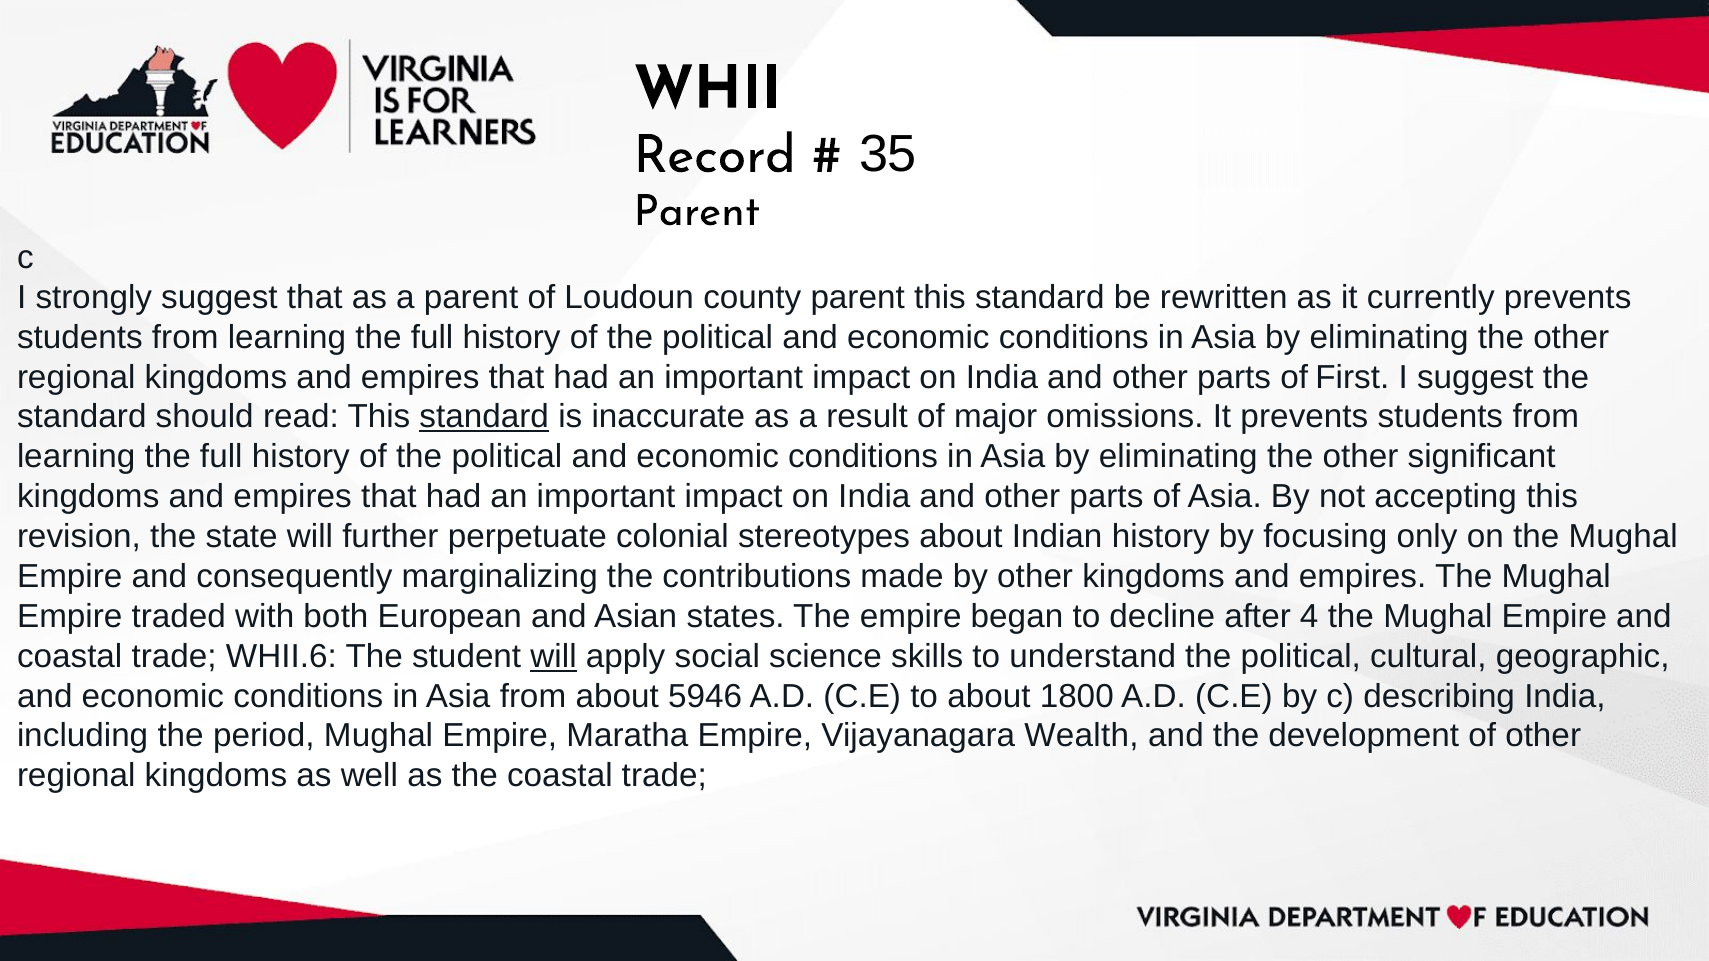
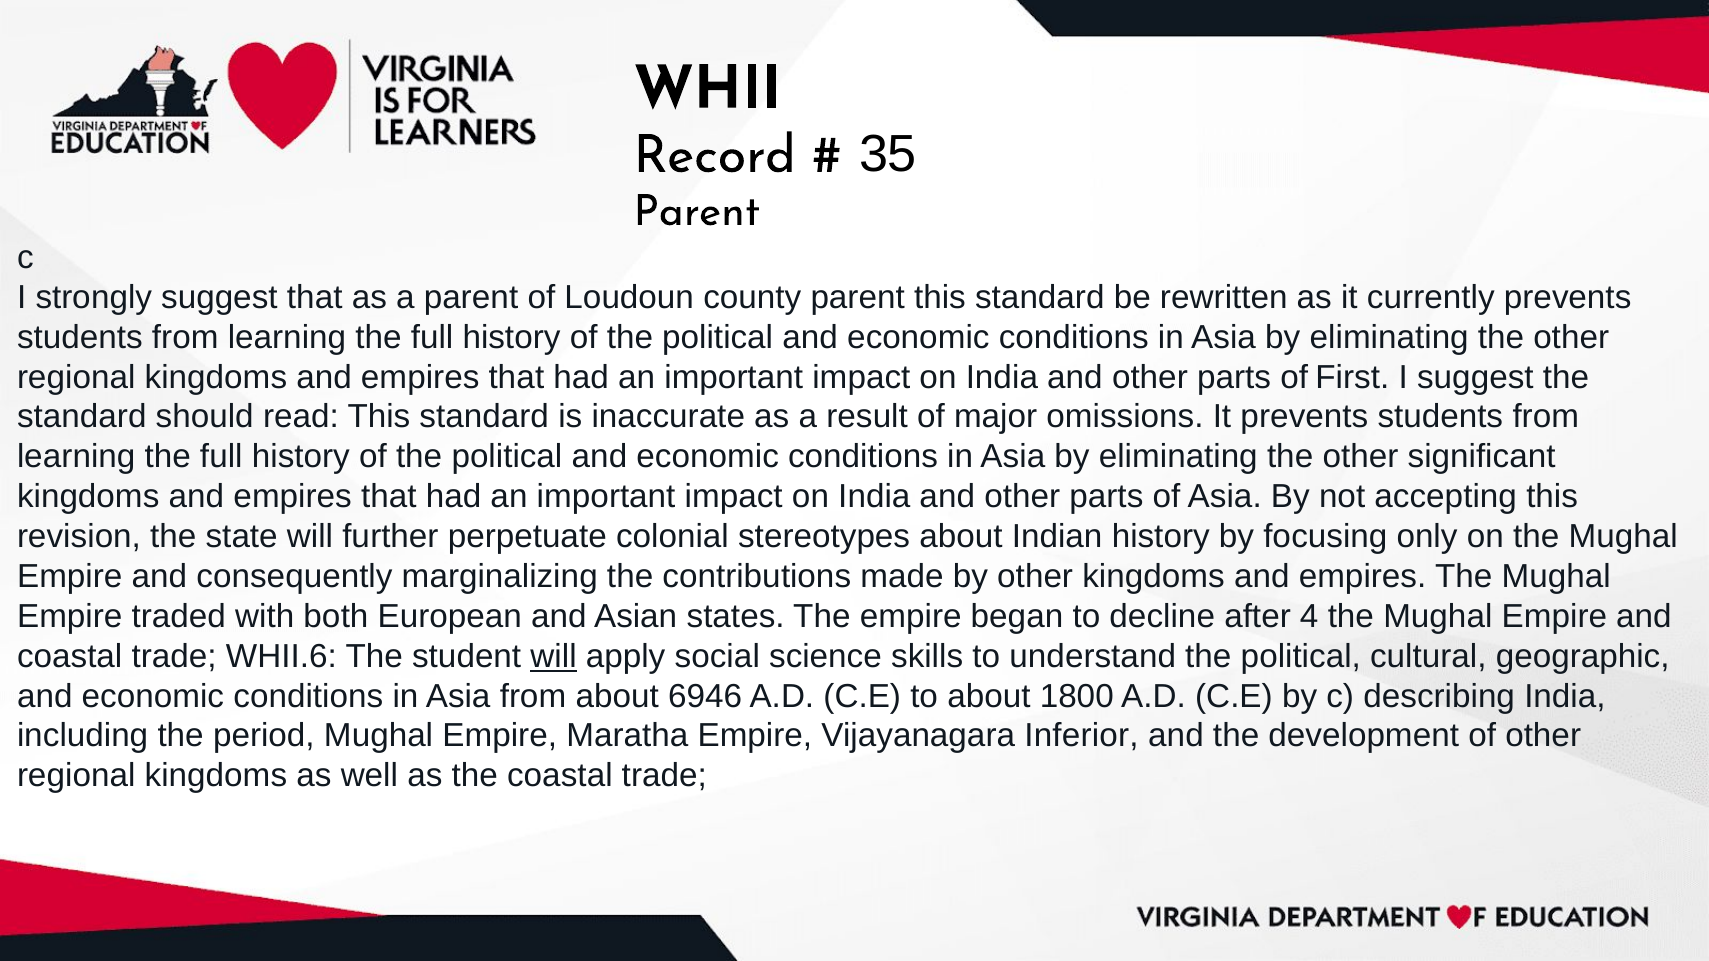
standard underline: present -> none (484, 417)
5946: 5946 -> 6946 (705, 696)
Wealth: Wealth -> Inferior (1082, 736)
